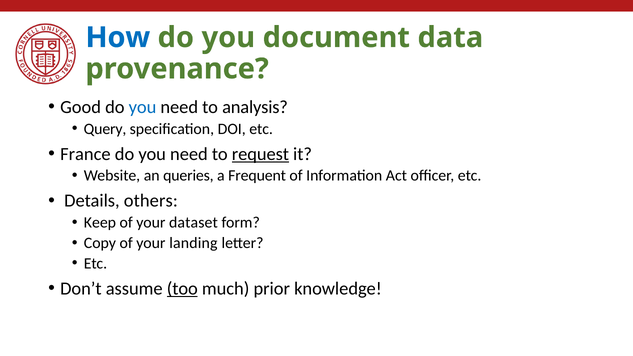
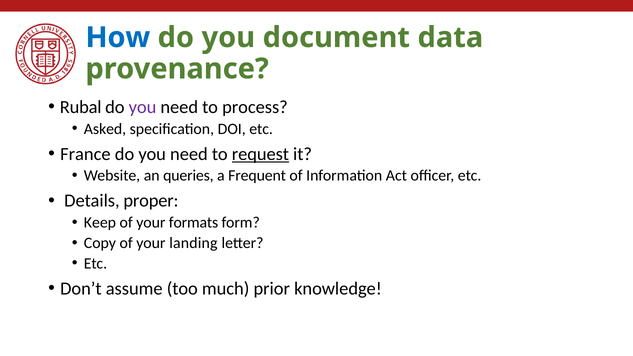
Good: Good -> Rubal (81, 107)
you colour: blue -> purple (143, 107)
analysis: analysis -> process (255, 107)
Query: Query -> Asked (105, 129)
others: others -> proper (151, 201)
dataset: dataset -> formats (194, 223)
too underline: present -> none (182, 289)
